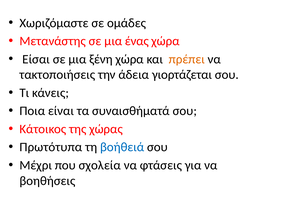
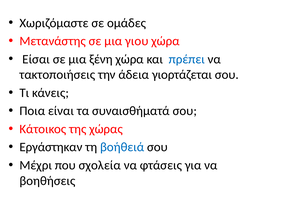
ένας: ένας -> γιου (137, 41)
πρέπει colour: orange -> blue (187, 59)
Πρωτότυπα: Πρωτότυπα -> Εργάστηκαν (51, 147)
